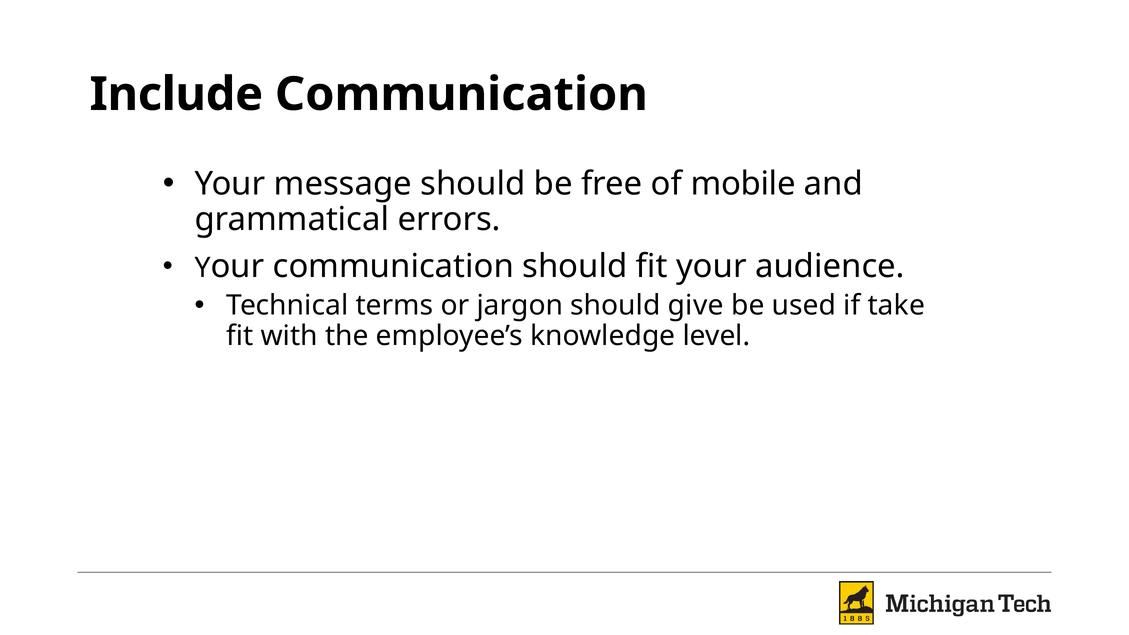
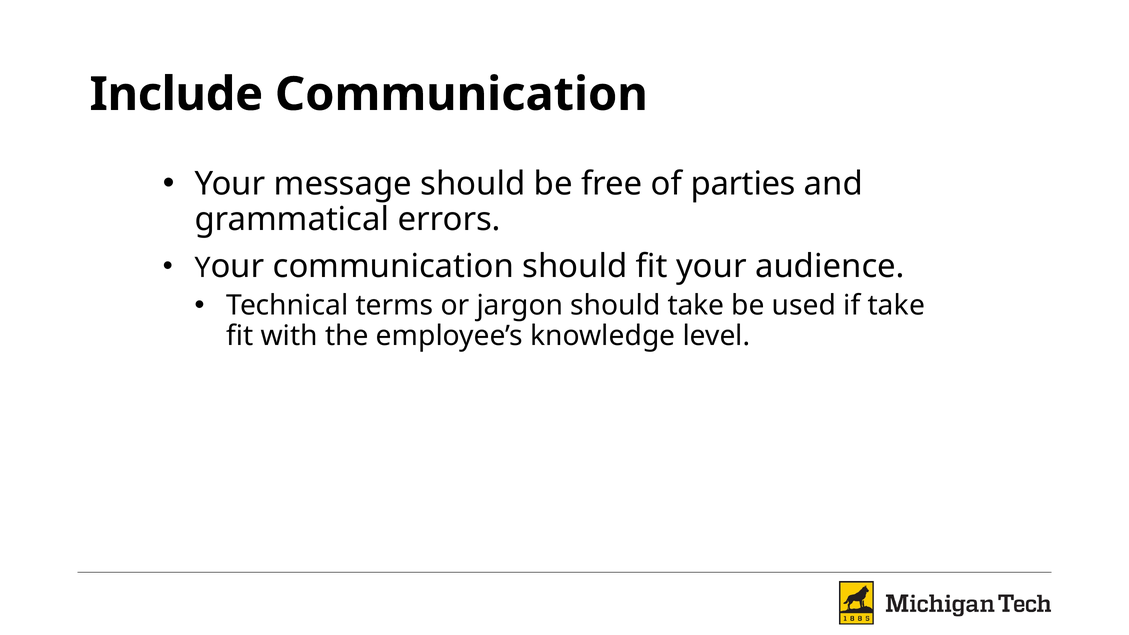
mobile: mobile -> parties (743, 184)
should give: give -> take (696, 306)
